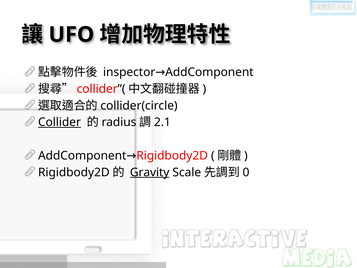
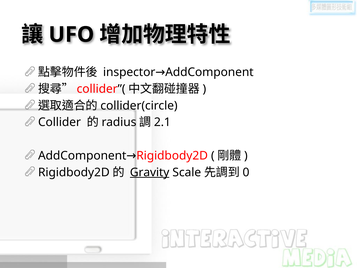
Collider underline: present -> none (60, 122)
